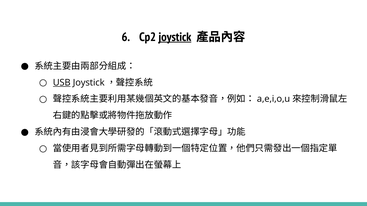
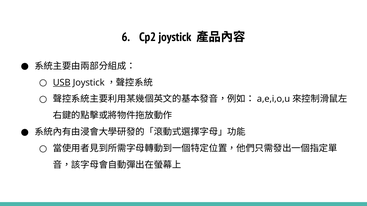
joystick underline: present -> none (175, 37)
